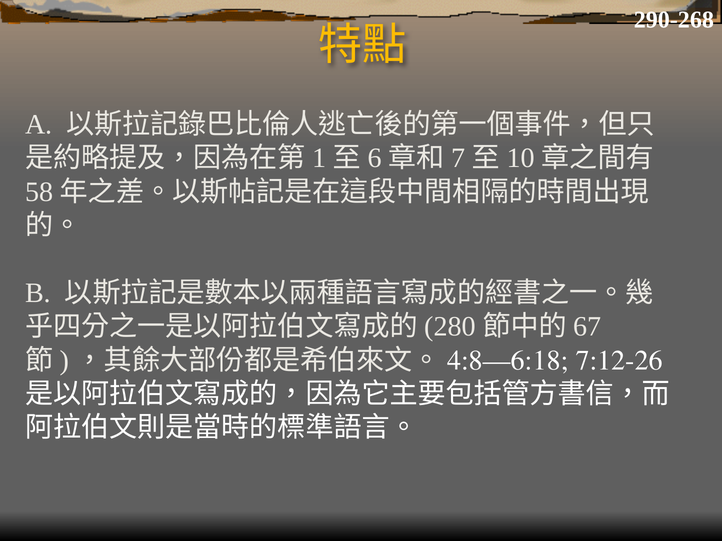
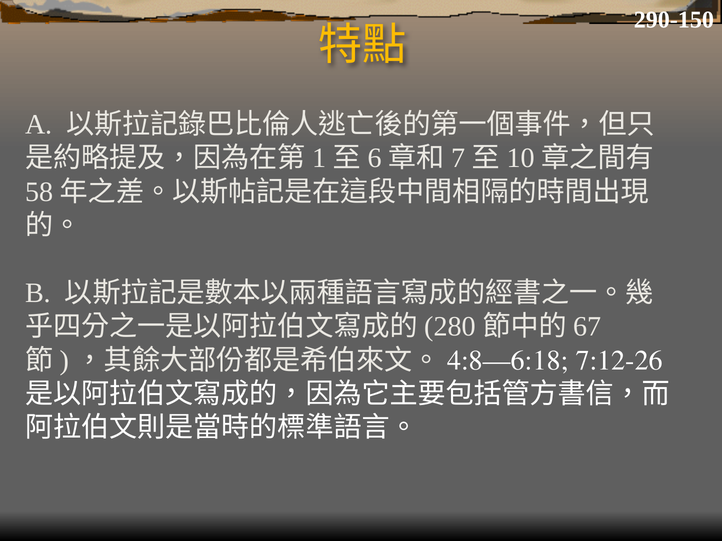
290-268: 290-268 -> 290-150 (674, 20)
